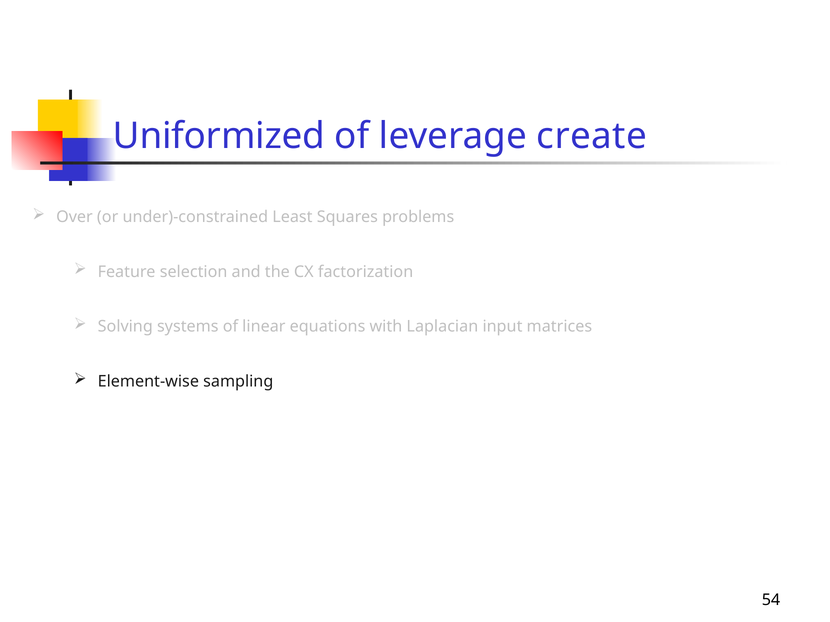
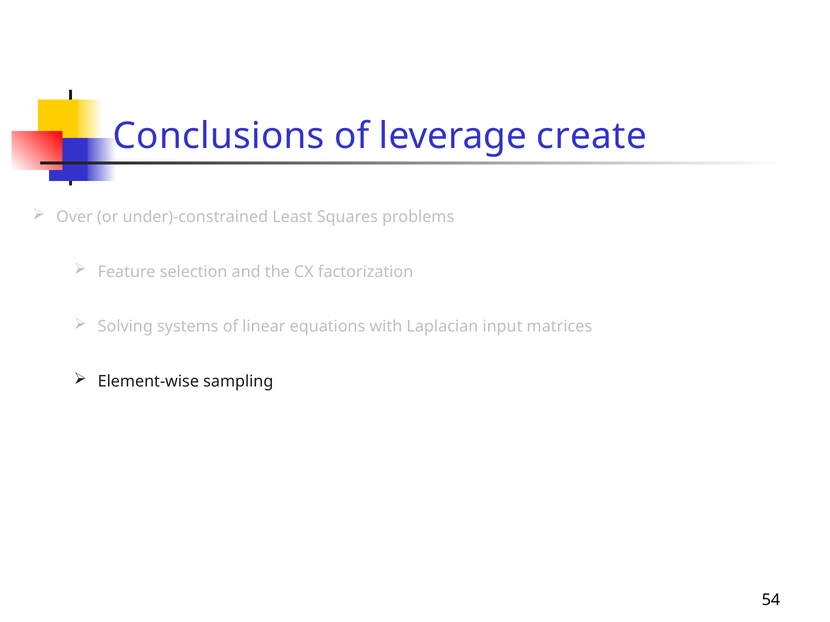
Uniformized: Uniformized -> Conclusions (219, 136)
